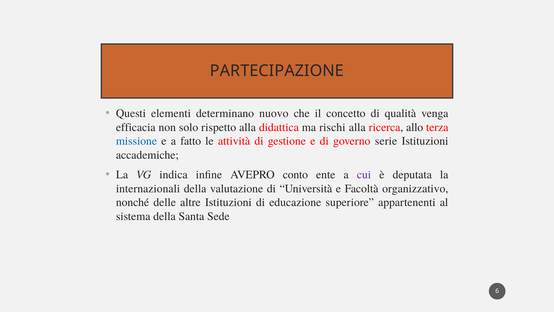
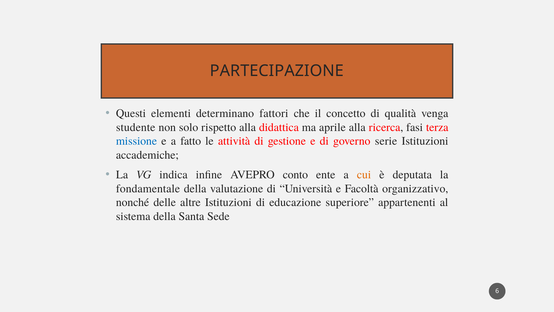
nuovo: nuovo -> fattori (274, 113)
efficacia: efficacia -> studente (136, 127)
rischi: rischi -> aprile (332, 127)
allo: allo -> fasi (415, 127)
cui colour: purple -> orange (364, 174)
internazionali: internazionali -> fondamentale (148, 188)
